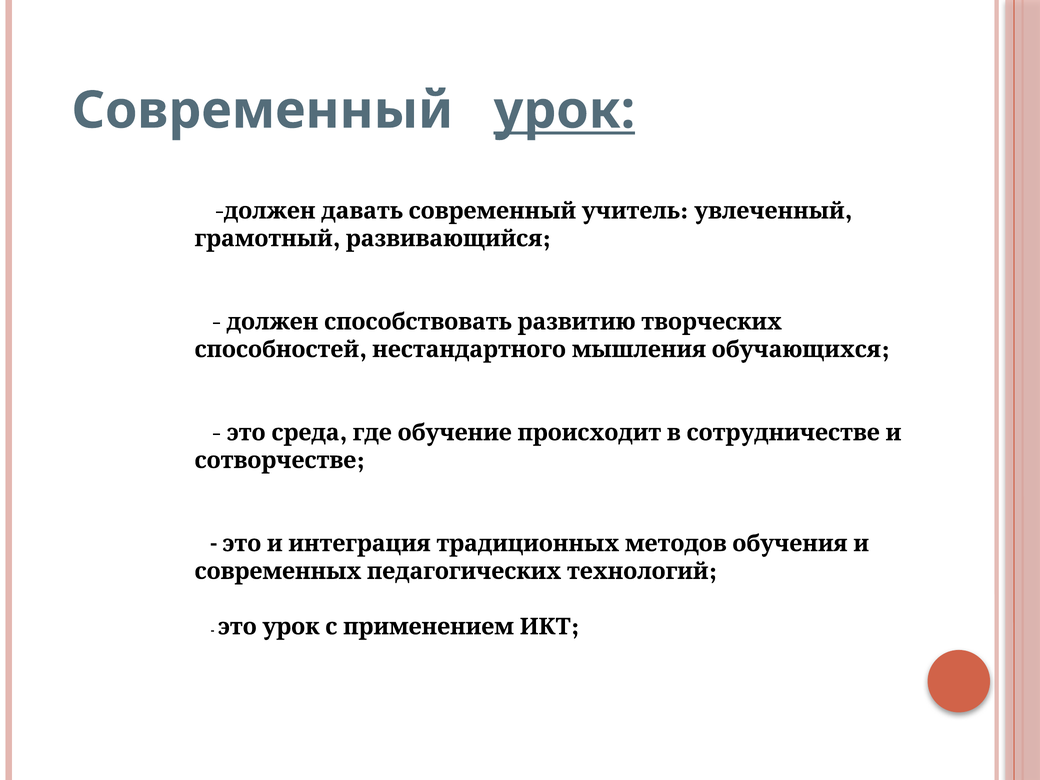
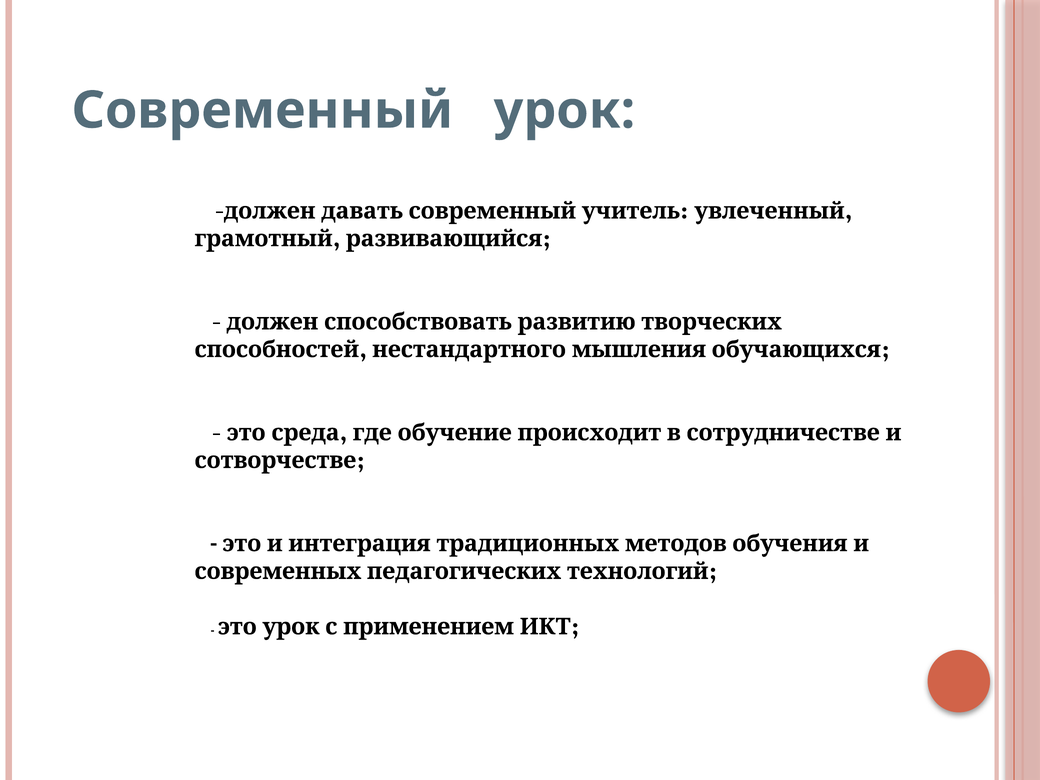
урок underline: present -> none (564, 111)
